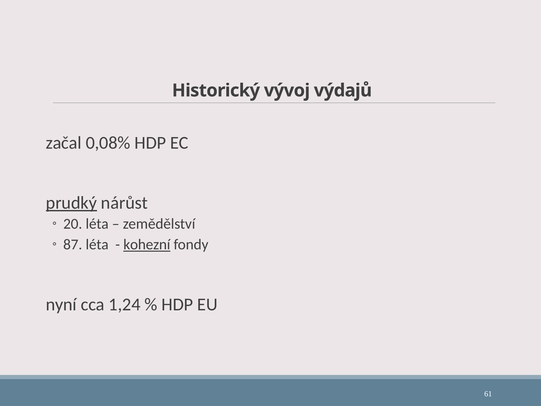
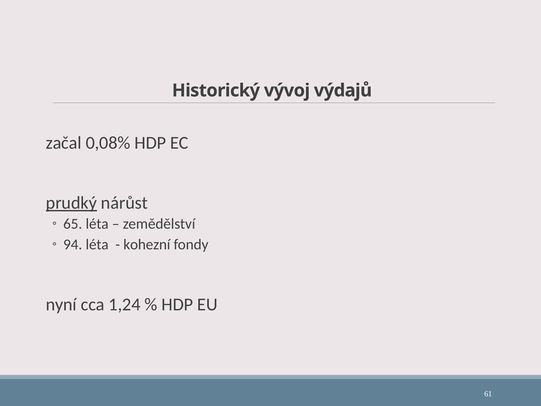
20: 20 -> 65 (73, 224)
87: 87 -> 94 (73, 244)
kohezní underline: present -> none (147, 244)
